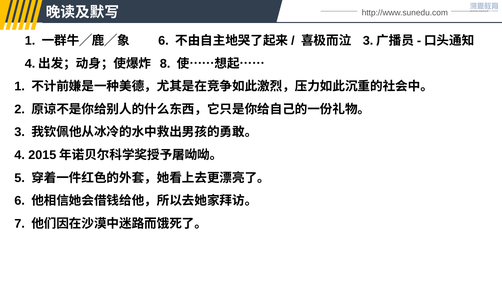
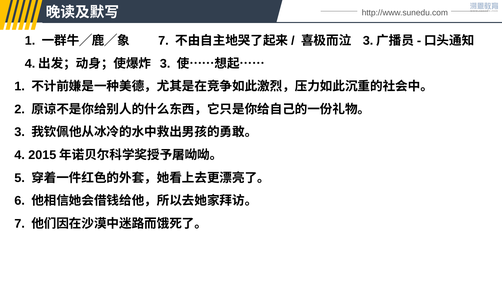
6: 6 -> 7 (163, 41)
8: 8 -> 3 (165, 64)
